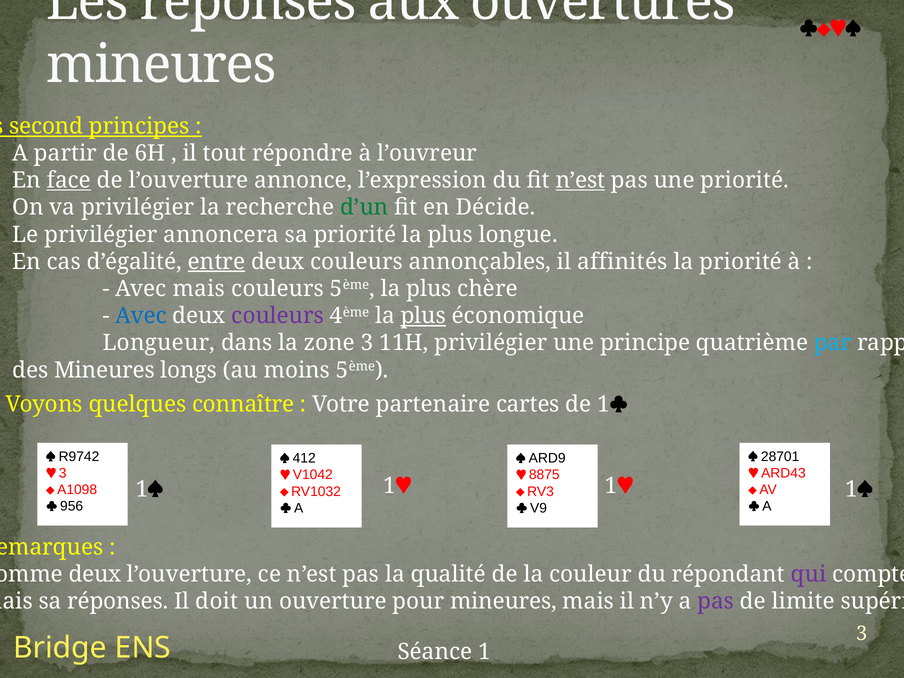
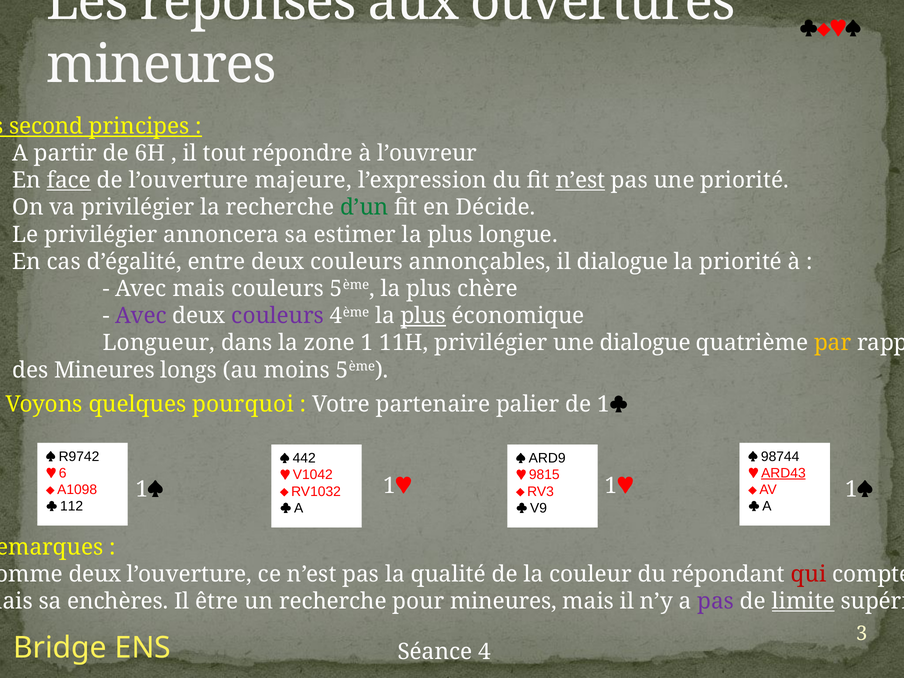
annonce: annonce -> majeure (303, 180)
sa priorité: priorité -> estimer (355, 235)
entre underline: present -> none (217, 262)
il affinités: affinités -> dialogue (623, 262)
Avec colour: blue -> purple (141, 316)
zone 3: 3 -> 1 (367, 343)
une principe: principe -> dialogue (645, 343)
par colour: light blue -> yellow (833, 343)
connaître: connaître -> pourquoi (243, 404)
cartes: cartes -> palier (528, 404)
28701: 28701 -> 98744 (780, 457)
412: 412 -> 442 (304, 458)
3: 3 -> 6 (63, 473)
ARD43 underline: none -> present (783, 473)
8875: 8875 -> 9815 (544, 475)
956: 956 -> 112 (72, 506)
qui colour: purple -> red (808, 574)
sa réponses: réponses -> enchères (118, 601)
doit: doit -> être (217, 601)
un ouverture: ouverture -> recherche (333, 601)
limite underline: none -> present (803, 601)
1: 1 -> 4 (485, 652)
